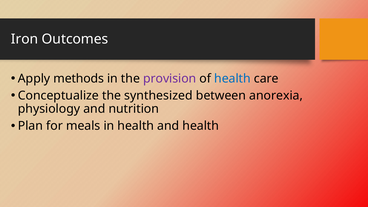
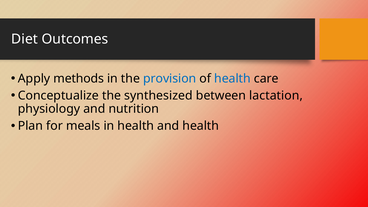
Iron: Iron -> Diet (24, 39)
provision colour: purple -> blue (170, 78)
anorexia: anorexia -> lactation (276, 96)
